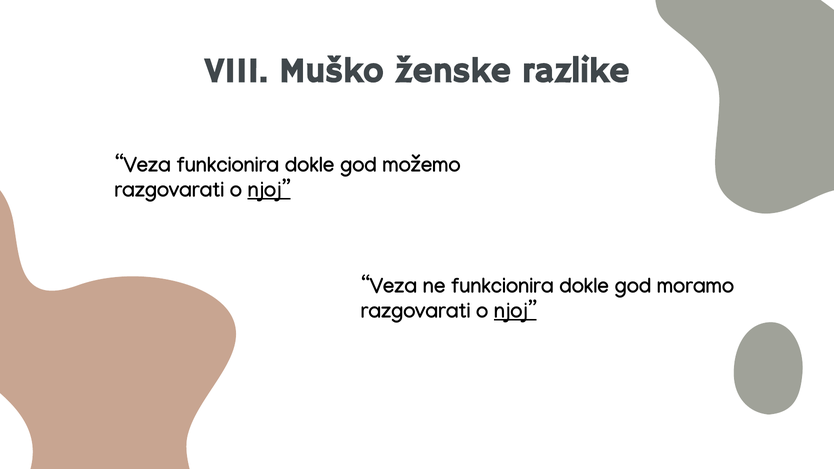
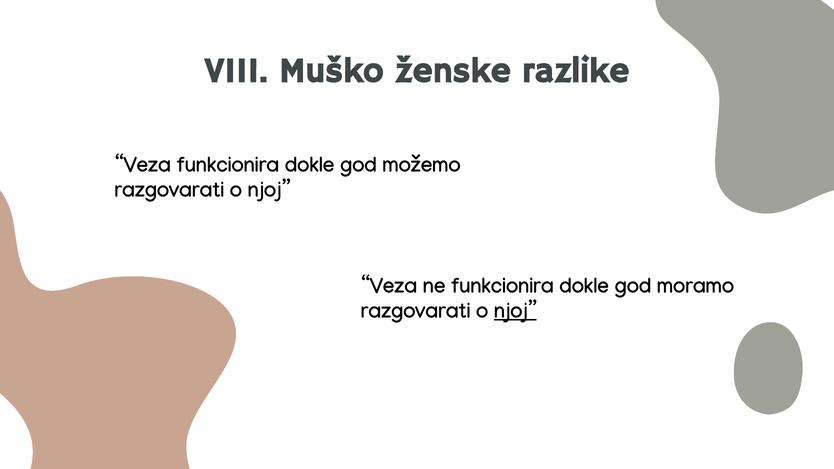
njoj underline: present -> none (269, 190)
